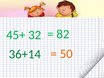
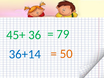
82: 82 -> 79 (63, 34)
32: 32 -> 36 (35, 35)
36+14 colour: green -> blue (25, 54)
